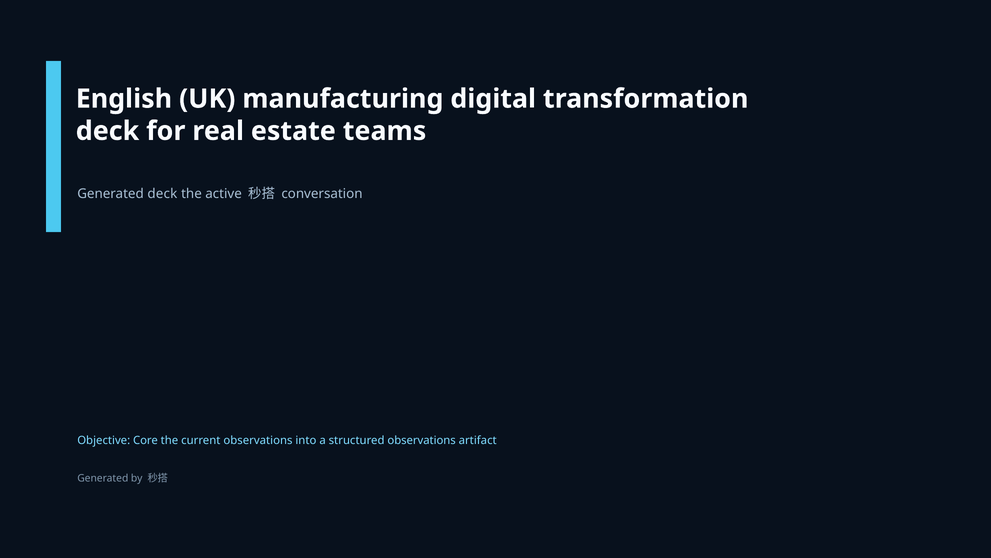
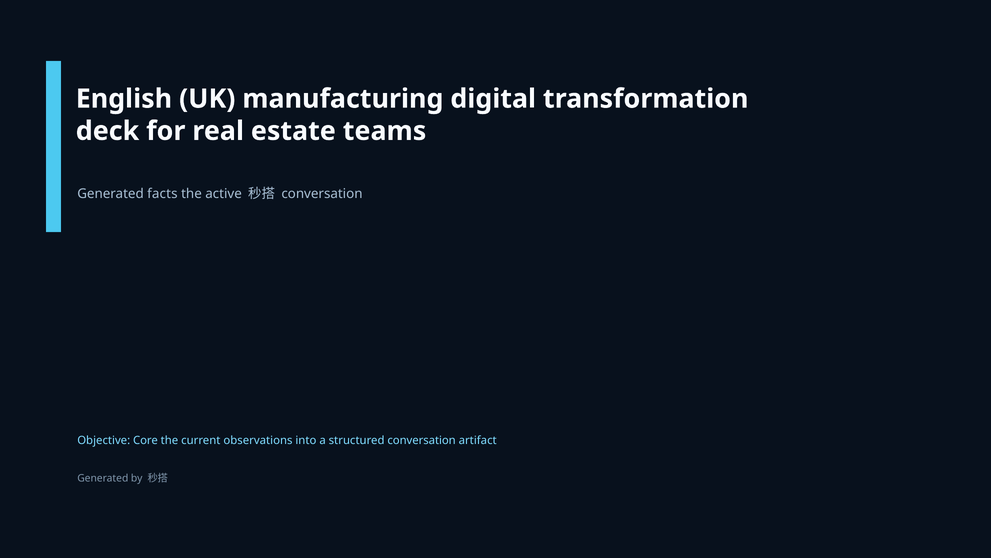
Generated deck: deck -> facts (162, 193)
structured observations: observations -> conversation (422, 440)
